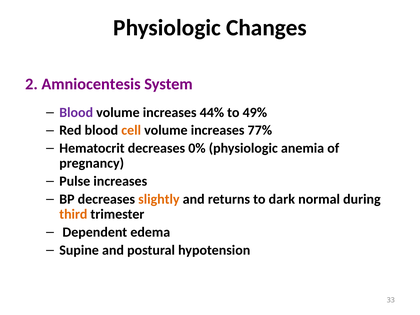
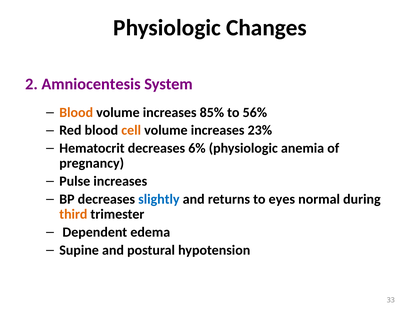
Blood colour: purple -> orange (76, 112)
44%: 44% -> 85% (212, 112)
49%: 49% -> 56% (255, 112)
77%: 77% -> 23% (260, 130)
0%: 0% -> 6% (197, 148)
slightly colour: orange -> blue (159, 199)
dark: dark -> eyes (282, 199)
